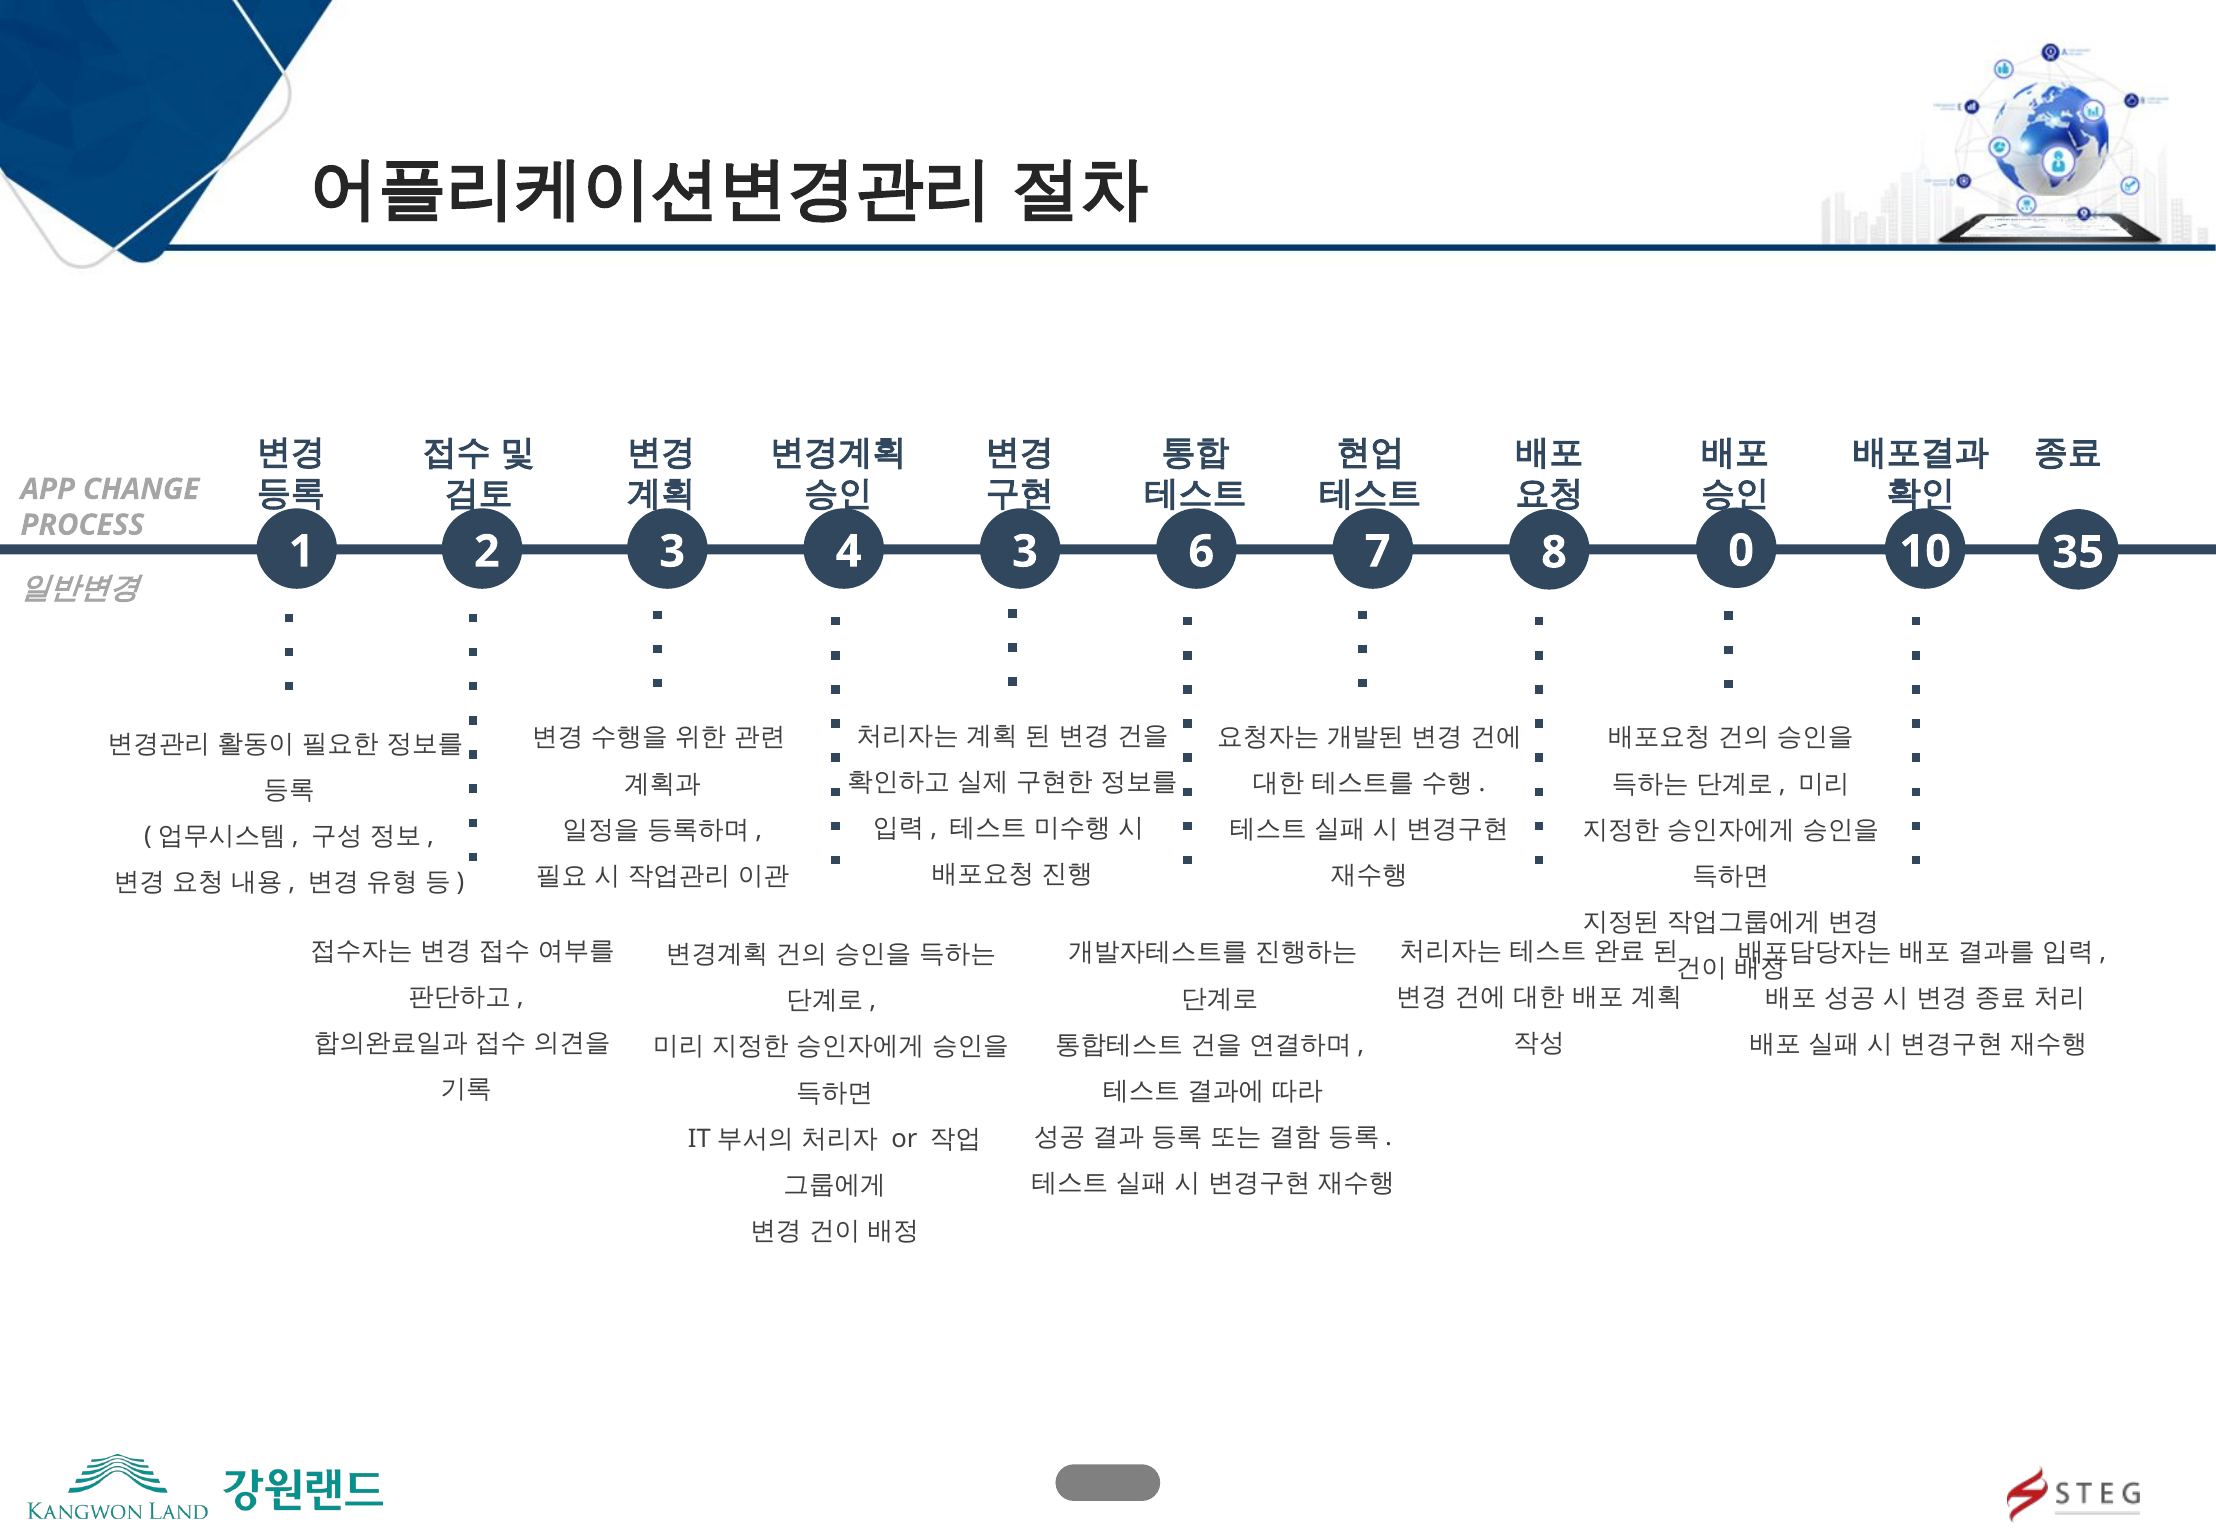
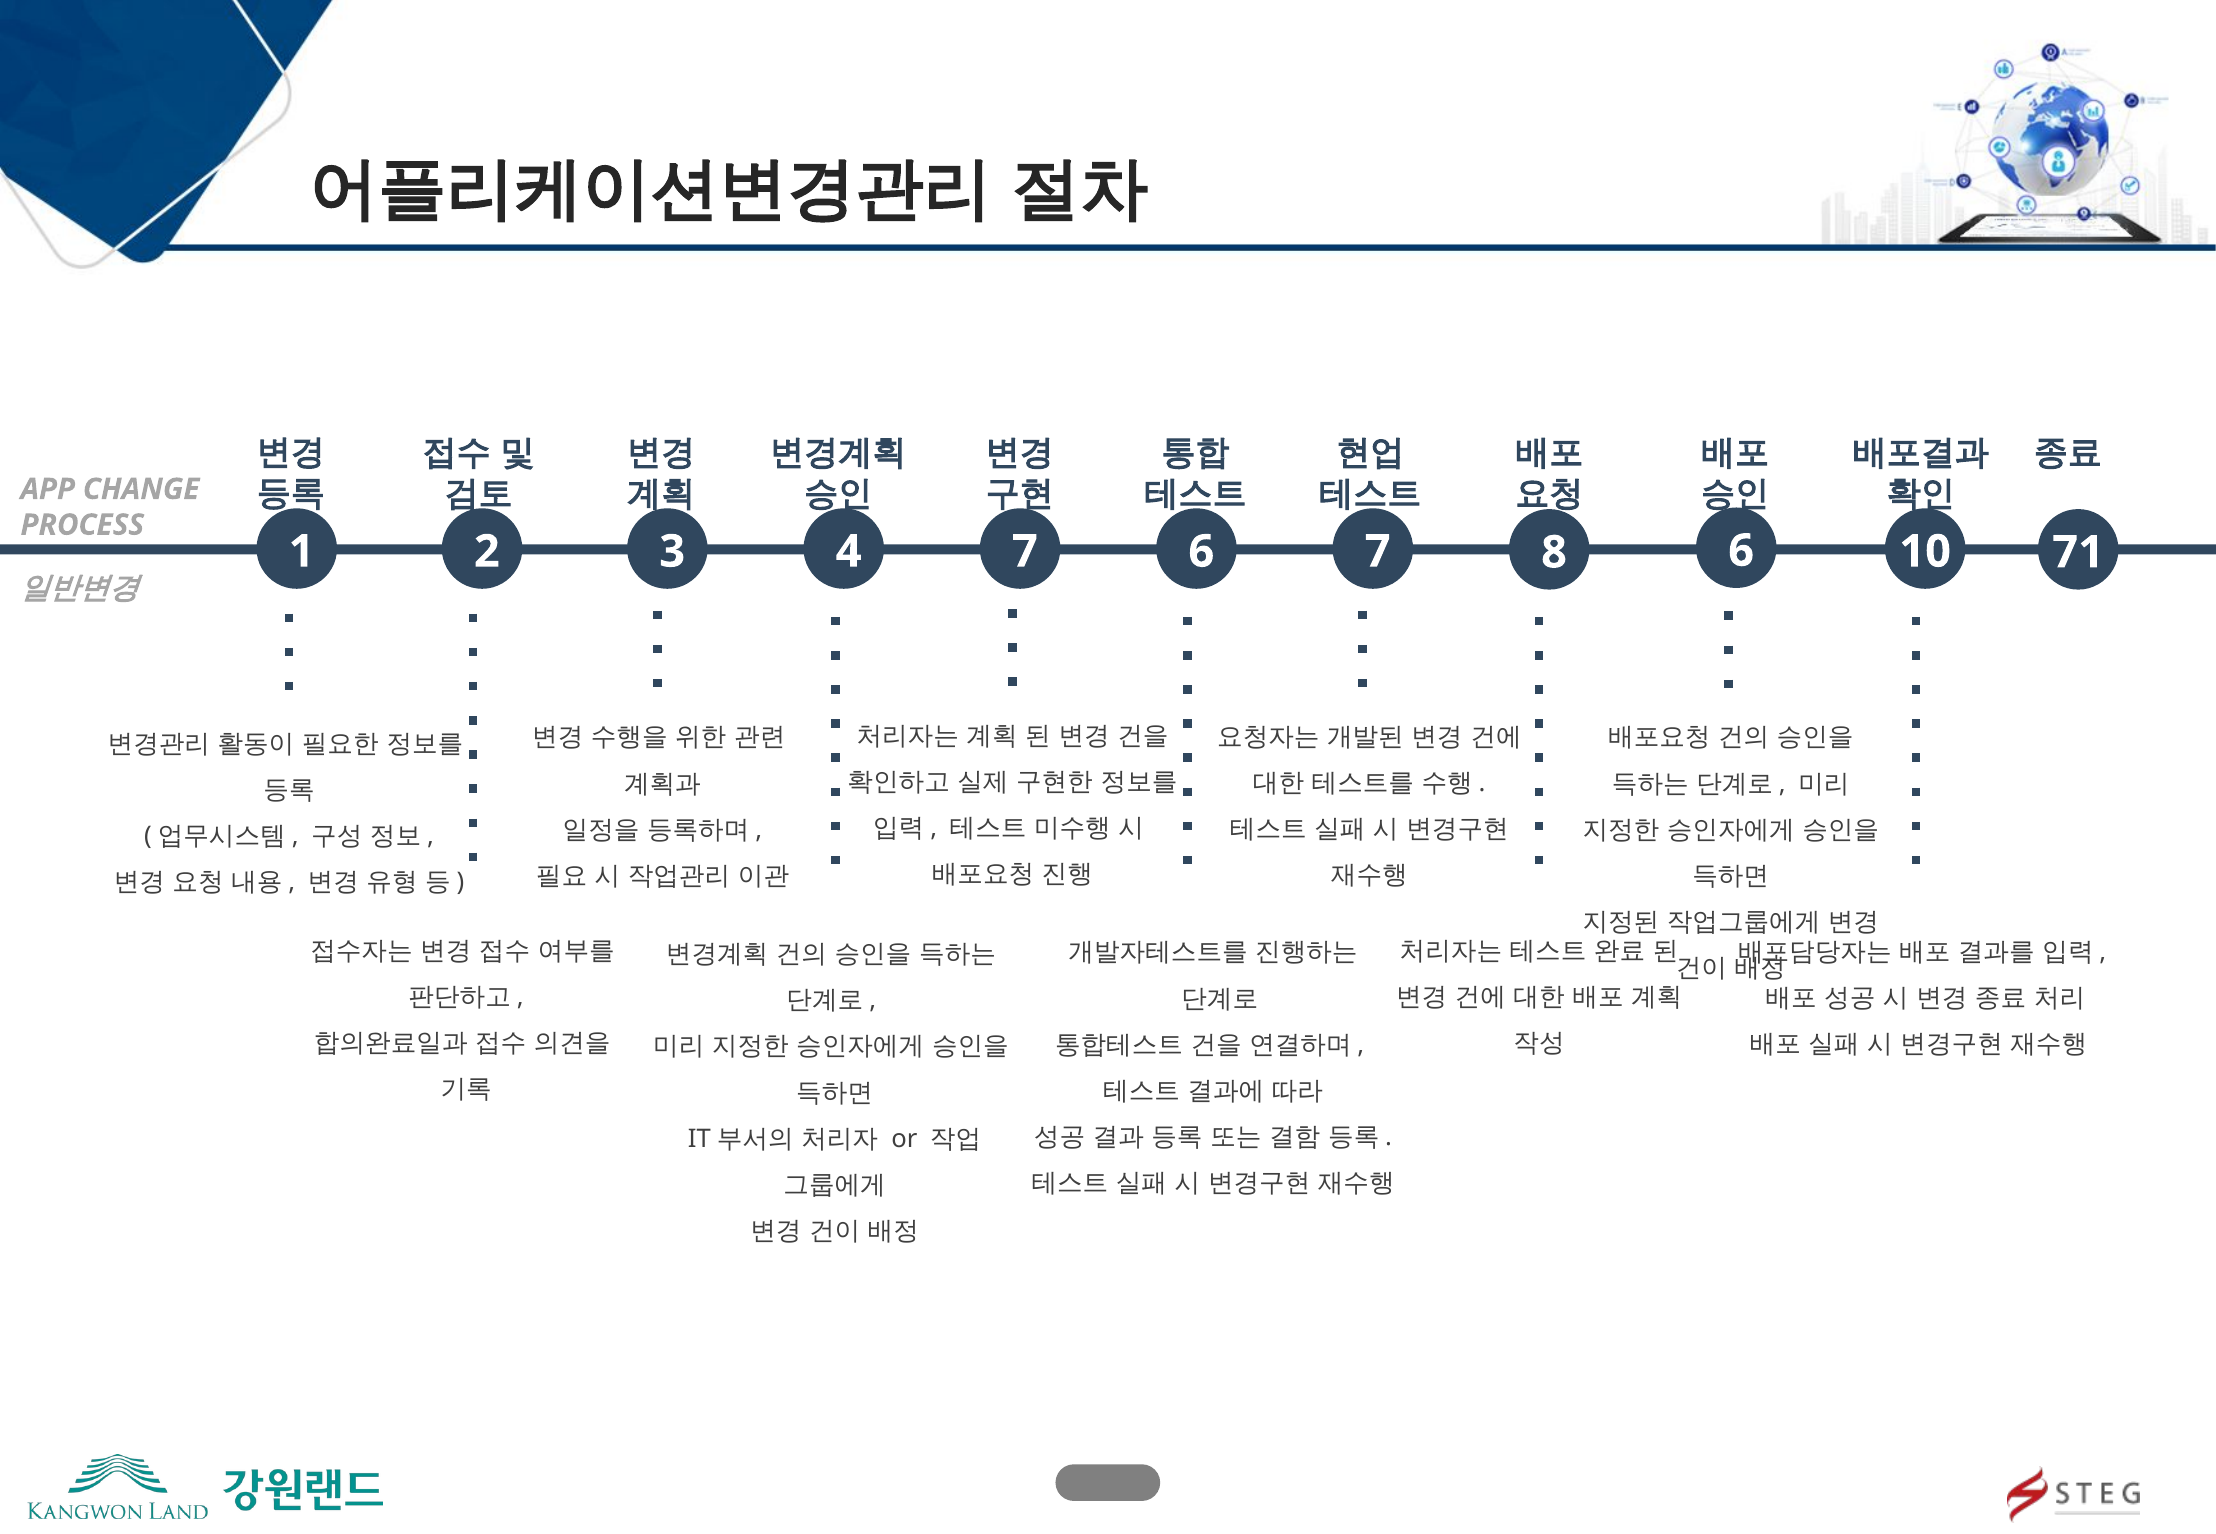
4 3: 3 -> 7 (1025, 552)
35: 35 -> 71 (2078, 553)
8 0: 0 -> 6 (1741, 551)
